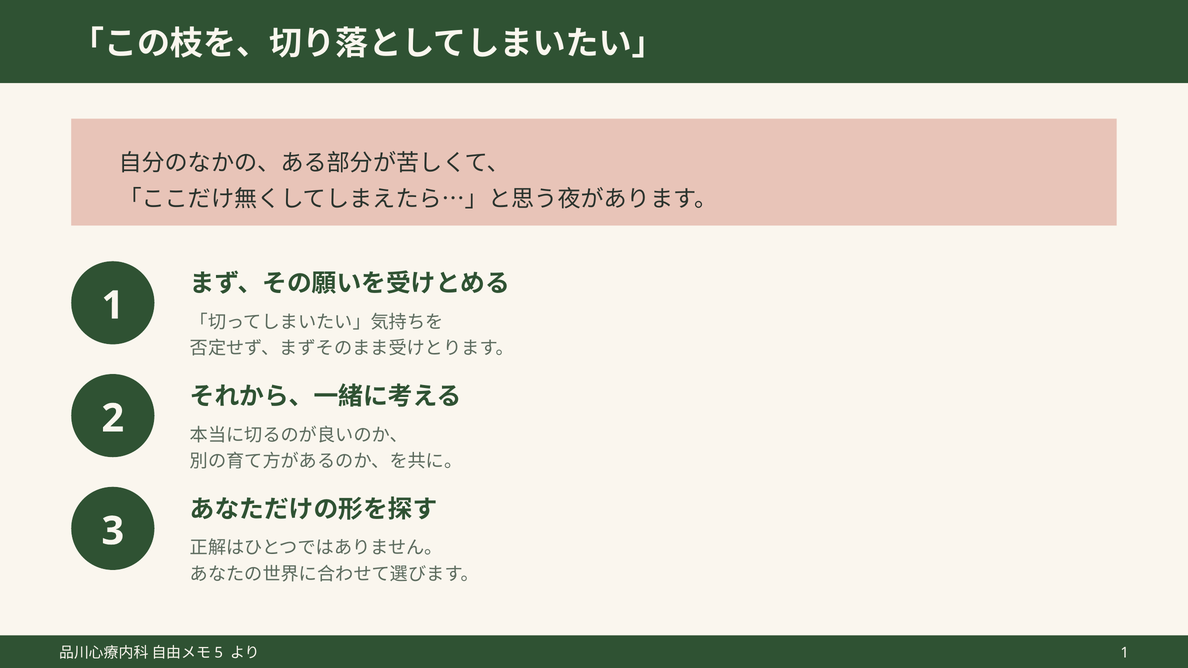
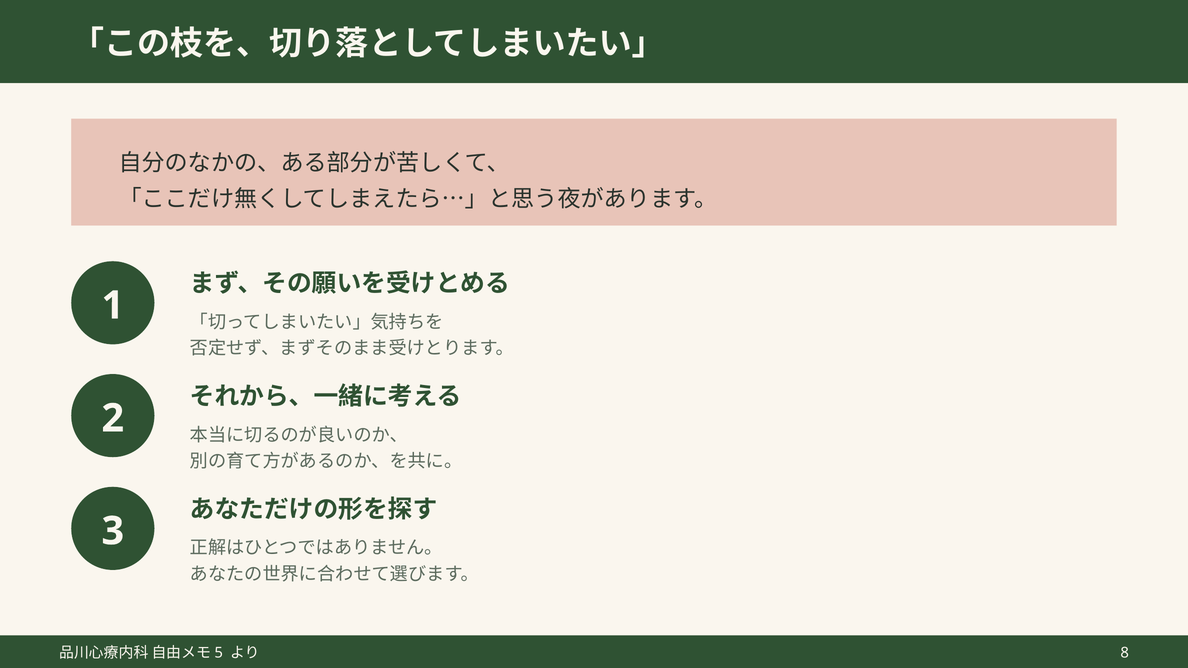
1: 1 -> 8 (1125, 653)
